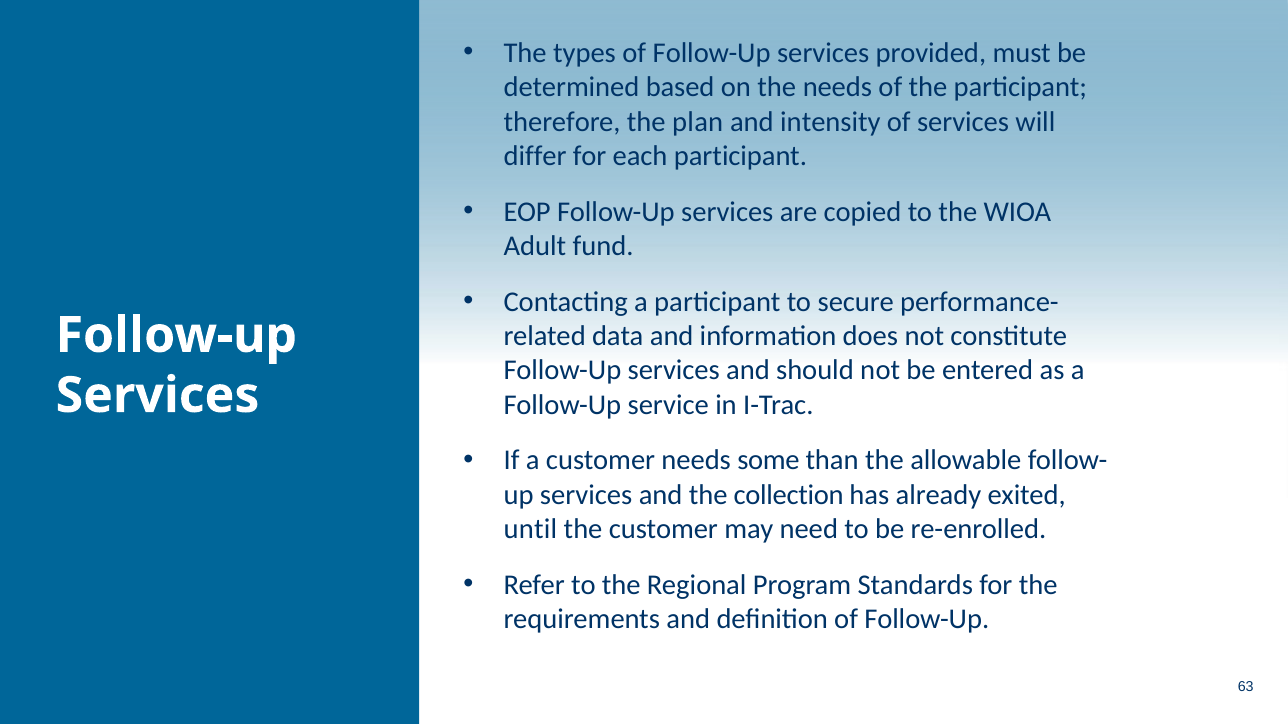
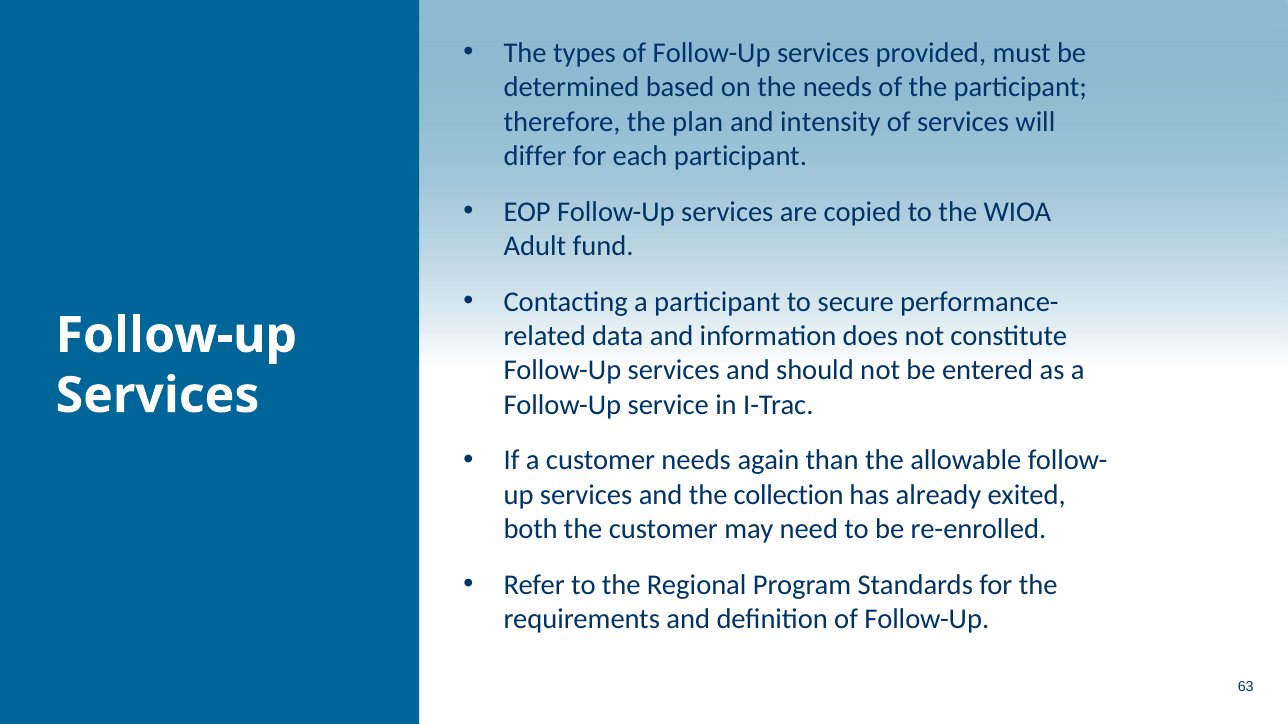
some: some -> again (768, 461)
until: until -> both (531, 529)
